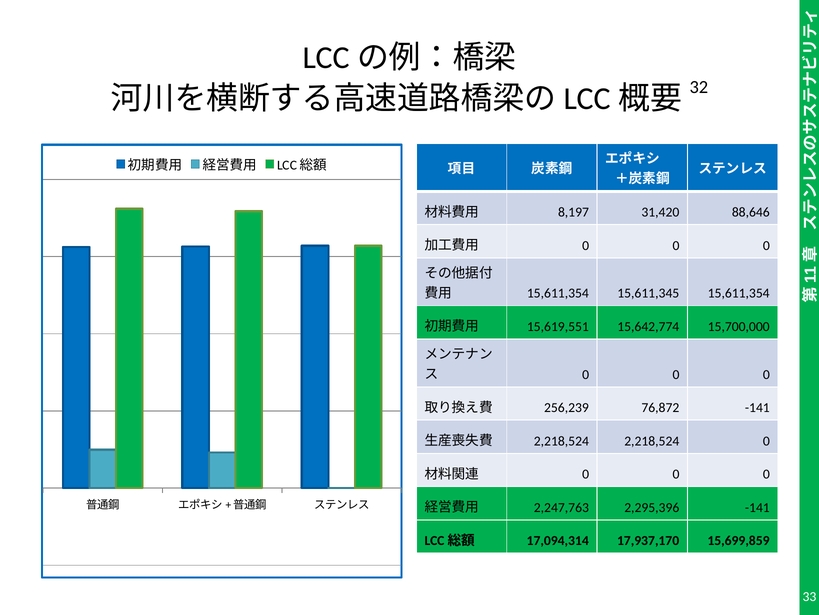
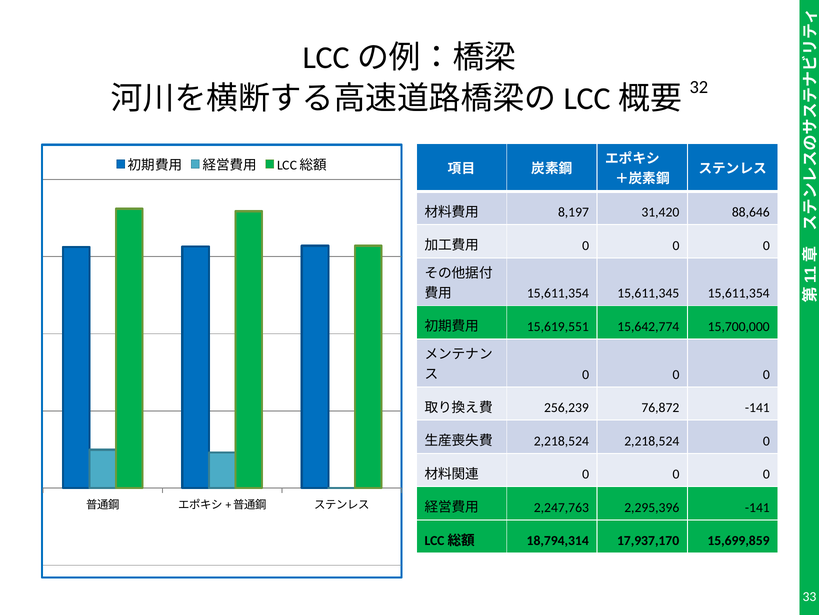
17,094,314: 17,094,314 -> 18,794,314 (558, 540)
